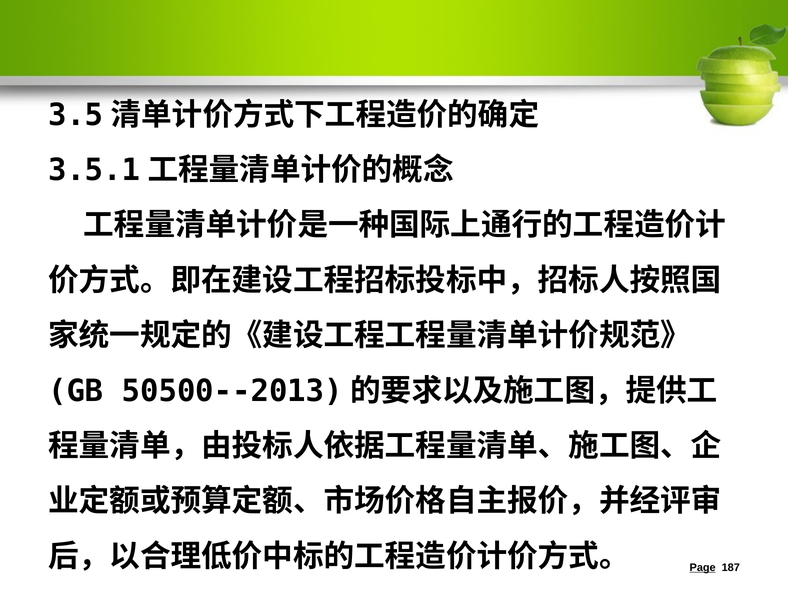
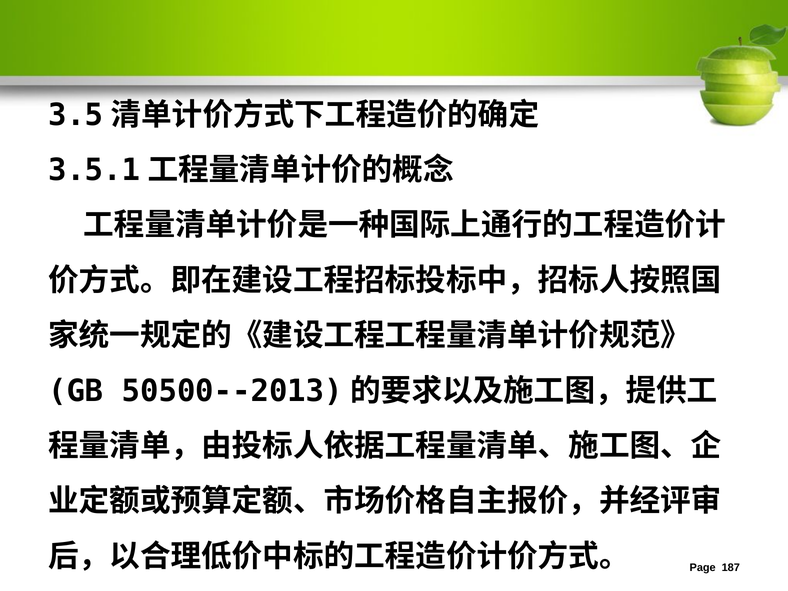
Page underline: present -> none (703, 567)
